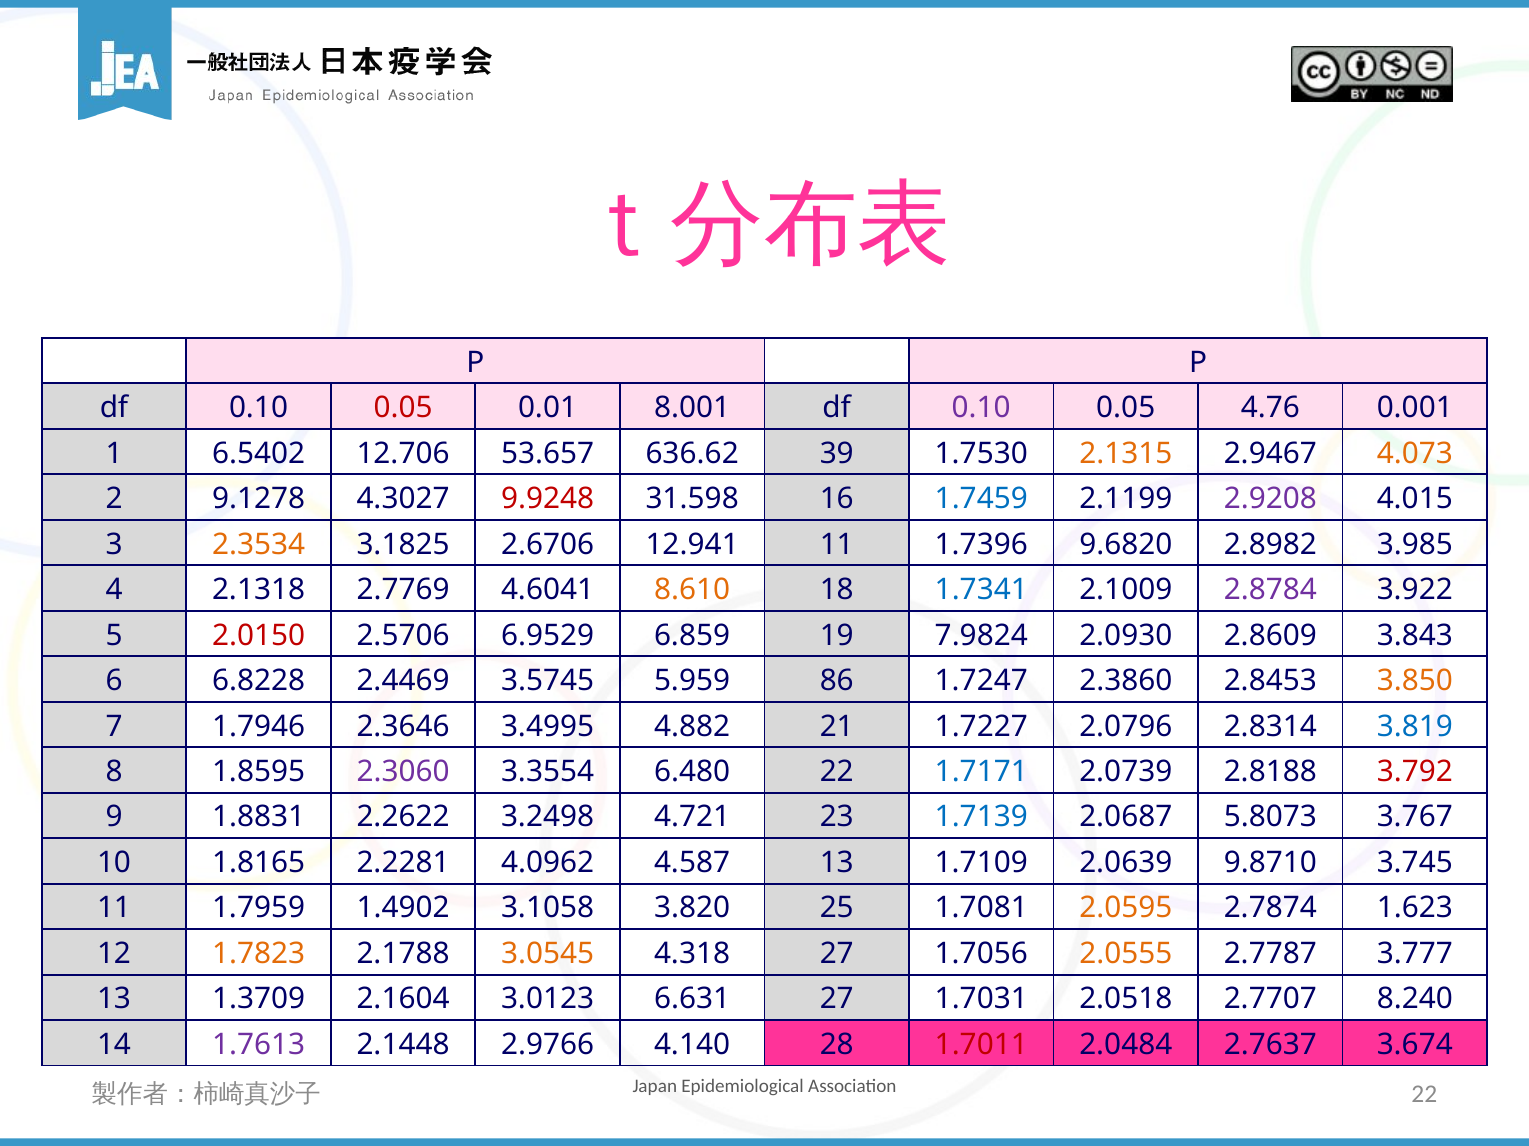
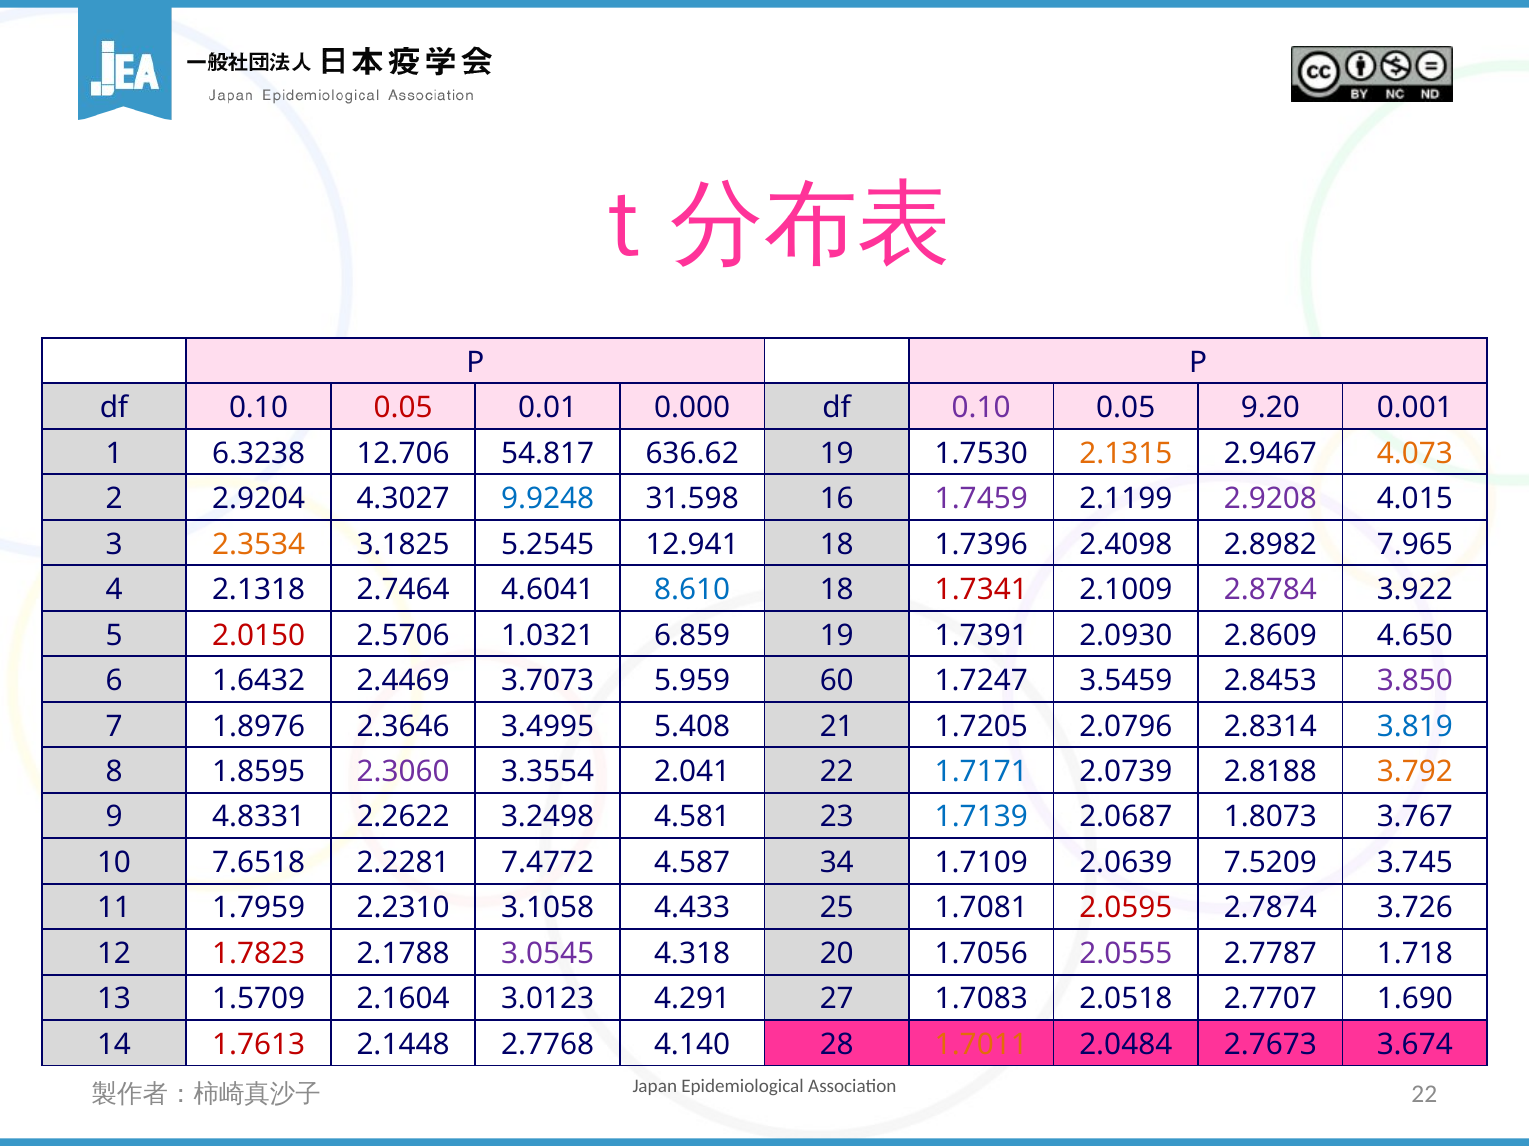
8.001: 8.001 -> 0.000 (692, 408)
4.76: 4.76 -> 9.20 (1270, 408)
6.5402: 6.5402 -> 6.3238 (259, 454)
53.657: 53.657 -> 54.817 (548, 454)
636.62 39: 39 -> 19 (837, 454)
9.1278: 9.1278 -> 2.9204 (259, 499)
9.9248 colour: red -> blue (548, 499)
1.7459 colour: blue -> purple (981, 499)
2.6706: 2.6706 -> 5.2545 (548, 545)
12.941 11: 11 -> 18 (837, 545)
9.6820: 9.6820 -> 2.4098 (1126, 545)
3.985: 3.985 -> 7.965 (1415, 545)
2.7769: 2.7769 -> 2.7464 (403, 590)
8.610 colour: orange -> blue (692, 590)
1.7341 colour: blue -> red (981, 590)
6.9529: 6.9529 -> 1.0321 (548, 636)
7.9824: 7.9824 -> 1.7391 (981, 636)
3.843: 3.843 -> 4.650 (1415, 636)
6.8228: 6.8228 -> 1.6432 (259, 681)
3.5745: 3.5745 -> 3.7073 (548, 681)
86: 86 -> 60 (837, 681)
2.3860: 2.3860 -> 3.5459 (1126, 681)
3.850 colour: orange -> purple (1415, 681)
1.7946: 1.7946 -> 1.8976 (259, 727)
4.882: 4.882 -> 5.408 (692, 727)
1.7227: 1.7227 -> 1.7205 (981, 727)
6.480: 6.480 -> 2.041 (692, 772)
3.792 colour: red -> orange (1415, 772)
1.8831: 1.8831 -> 4.8331 (259, 818)
4.721: 4.721 -> 4.581 (692, 818)
5.8073: 5.8073 -> 1.8073 (1270, 818)
1.8165: 1.8165 -> 7.6518 (259, 863)
4.0962: 4.0962 -> 7.4772 (548, 863)
4.587 13: 13 -> 34 (837, 863)
9.8710: 9.8710 -> 7.5209 (1270, 863)
1.4902: 1.4902 -> 2.2310 (403, 909)
3.820: 3.820 -> 4.433 (692, 909)
2.0595 colour: orange -> red (1126, 909)
1.623: 1.623 -> 3.726 (1415, 909)
1.7823 colour: orange -> red (259, 954)
3.0545 colour: orange -> purple (548, 954)
4.318 27: 27 -> 20 (837, 954)
2.0555 colour: orange -> purple (1126, 954)
3.777: 3.777 -> 1.718 (1415, 954)
1.3709: 1.3709 -> 1.5709 (259, 1000)
6.631: 6.631 -> 4.291 (692, 1000)
1.7031: 1.7031 -> 1.7083 (981, 1000)
8.240: 8.240 -> 1.690 (1415, 1000)
1.7613 colour: purple -> red (259, 1045)
2.9766: 2.9766 -> 2.7768 (548, 1045)
1.7011 colour: red -> orange (981, 1045)
2.7637: 2.7637 -> 2.7673 (1270, 1045)
